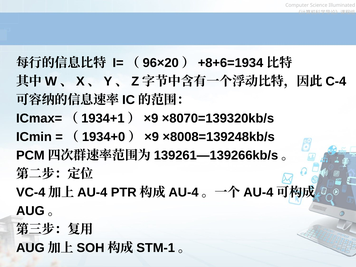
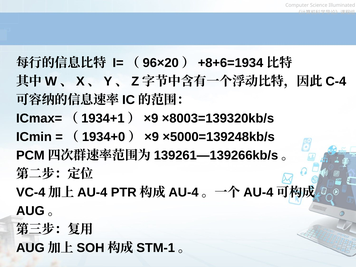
×8070=139320kb/s: ×8070=139320kb/s -> ×8003=139320kb/s (218, 118)
×8008=139248kb/s: ×8008=139248kb/s -> ×5000=139248kb/s (219, 137)
